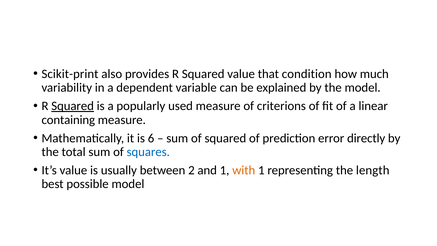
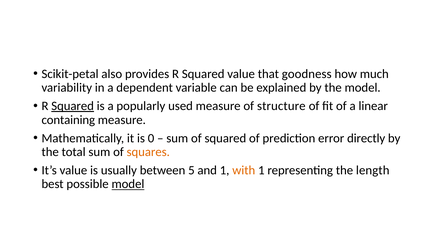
Scikit-print: Scikit-print -> Scikit-petal (70, 74)
condition: condition -> goodness (307, 74)
criterions: criterions -> structure (281, 106)
6: 6 -> 0 (151, 138)
squares colour: blue -> orange (148, 152)
2: 2 -> 5 (191, 170)
model underline: none -> present (128, 184)
